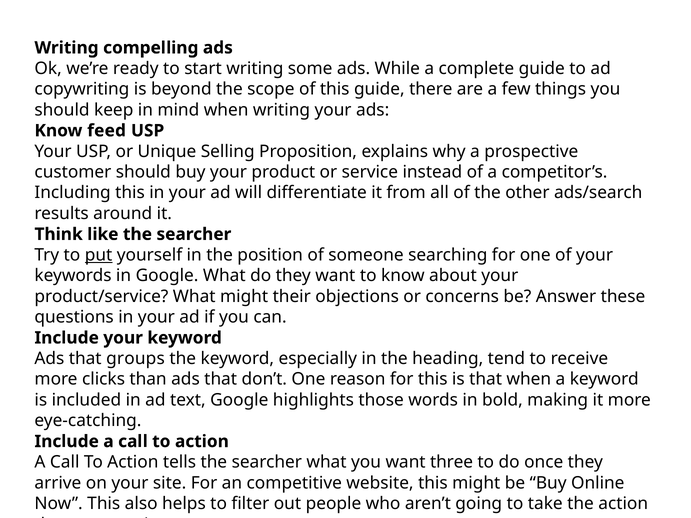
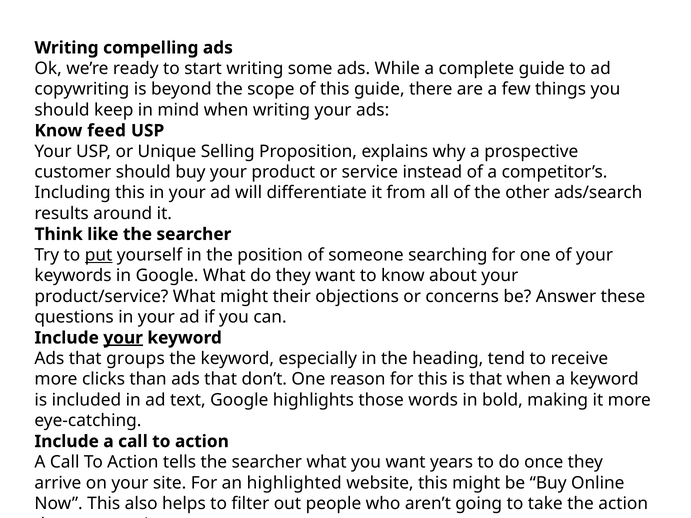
your underline: none -> present (123, 338)
three: three -> years (452, 462)
competitive: competitive -> highlighted (294, 483)
